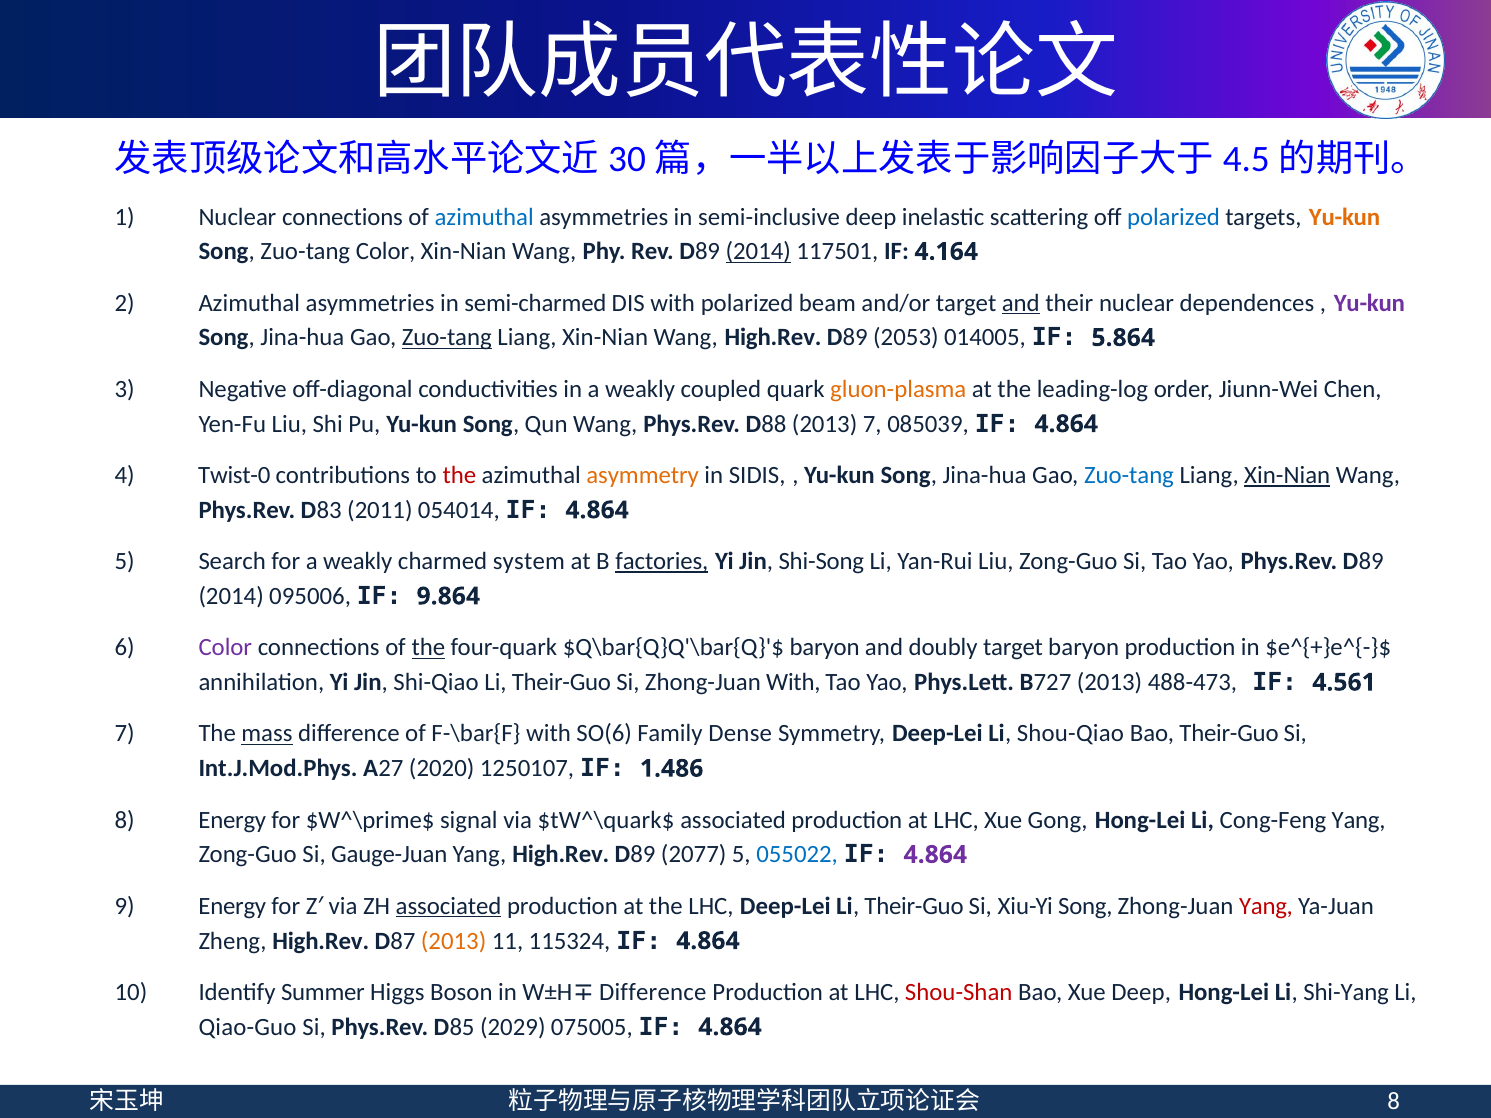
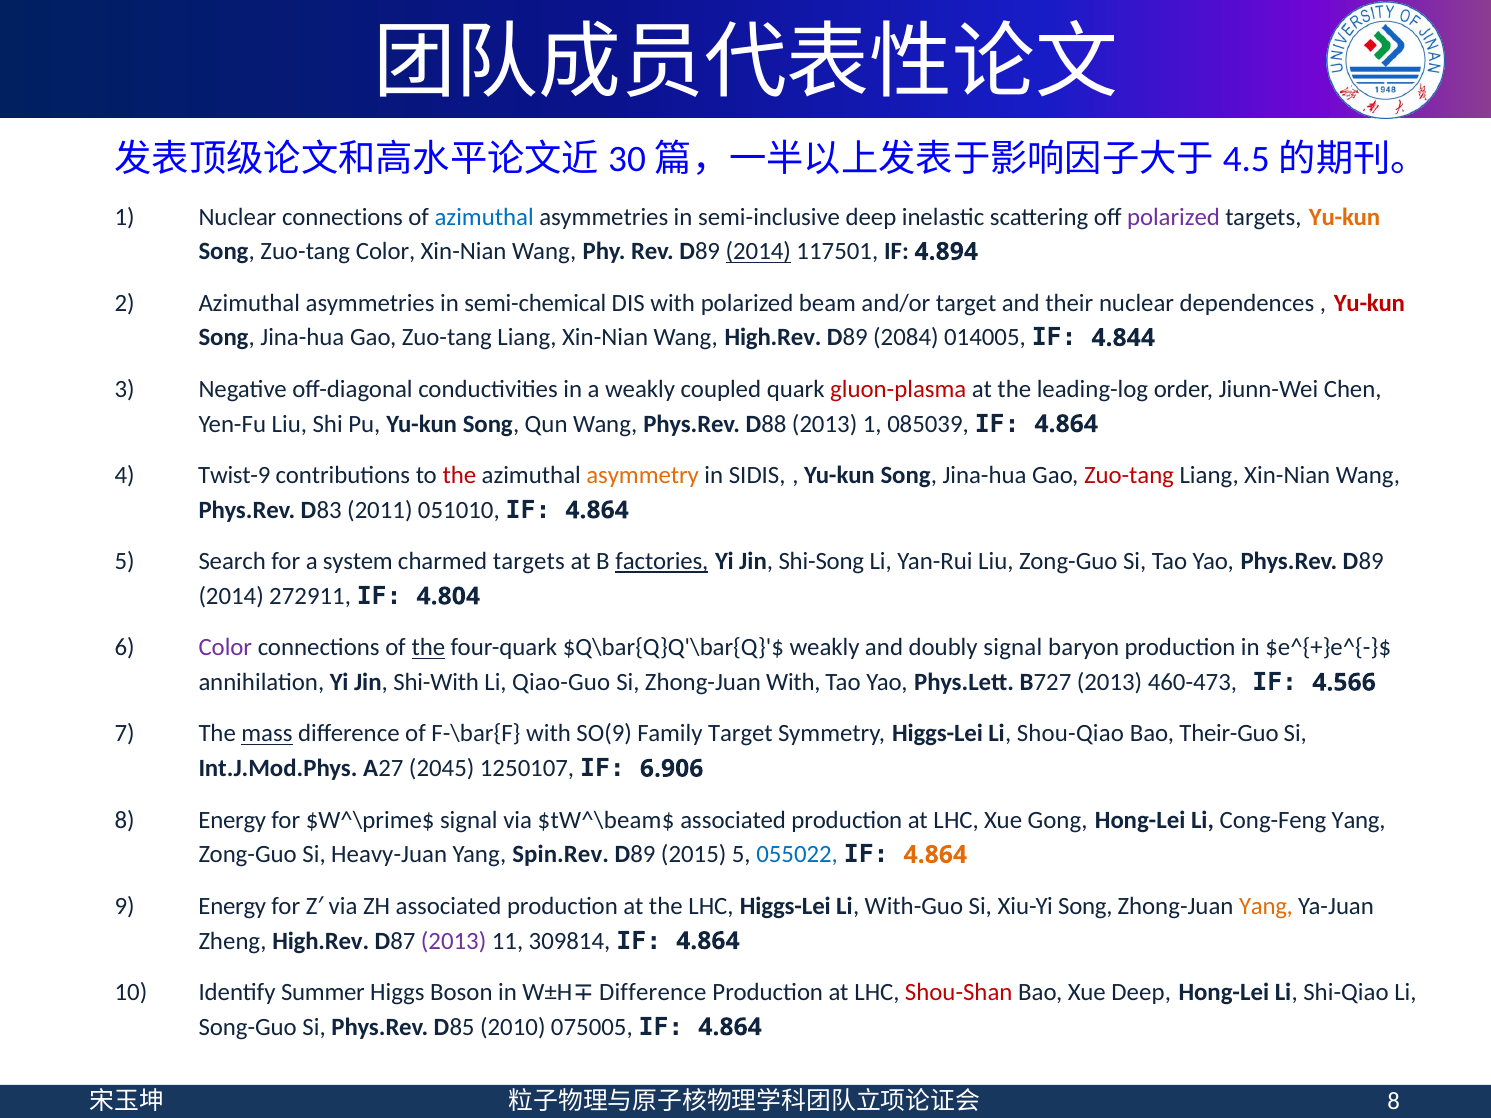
polarized colour: blue -> purple (1173, 217)
4.164: 4.164 -> 4.894 (946, 252)
semi-charmed: semi-charmed -> semi-chemical (535, 303)
and underline: present -> none (1021, 303)
Yu-kun colour: purple -> red (1369, 303)
Zuo-tang underline: present -> none (447, 338)
2053: 2053 -> 2084 (906, 338)
5.864: 5.864 -> 4.844 (1123, 338)
gluon-plasma colour: orange -> red (898, 389)
2013 7: 7 -> 1 (872, 424)
Twist-0: Twist-0 -> Twist-9 (234, 475)
Zuo-tang colour: blue -> red (1129, 475)
Xin-Nian underline: present -> none (1287, 475)
054014: 054014 -> 051010 (459, 510)
for a weakly: weakly -> system (358, 562)
charmed system: system -> targets (529, 562)
095006: 095006 -> 272911 (310, 596)
9.864: 9.864 -> 4.804 (448, 596)
$Q\bar{Q}Q'\bar{Q}'$ baryon: baryon -> weakly (825, 648)
doubly target: target -> signal (1013, 648)
Shi-Qiao: Shi-Qiao -> Shi-With (436, 683)
Their-Guo: Their-Guo -> Qiao-Guo (561, 683)
488-473: 488-473 -> 460-473 (1192, 683)
4.561: 4.561 -> 4.566 (1344, 683)
SO(6: SO(6 -> SO(9 (604, 734)
Family Dense: Dense -> Target (740, 734)
Symmetry Deep-Lei: Deep-Lei -> Higgs-Lei (937, 734)
2020: 2020 -> 2045 (442, 769)
1.486: 1.486 -> 6.906 (672, 769)
$tW^\quark$: $tW^\quark$ -> $tW^\beam$ (606, 820)
Gauge-Juan: Gauge-Juan -> Heavy-Juan (389, 855)
Yang High.Rev: High.Rev -> Spin.Rev (561, 855)
2077: 2077 -> 2015 (694, 855)
4.864 colour: purple -> orange (935, 855)
associated underline: present -> none (449, 906)
Deep-Lei: Deep-Lei -> Higgs-Lei (785, 906)
Their-Guo: Their-Guo -> With-Guo (914, 906)
Yang colour: red -> orange (1266, 906)
2013 colour: orange -> purple (454, 941)
115324: 115324 -> 309814 (569, 941)
Shi-Yang: Shi-Yang -> Shi-Qiao (1346, 992)
Qiao-Guo: Qiao-Guo -> Song-Guo (248, 1027)
2029: 2029 -> 2010 (513, 1027)
